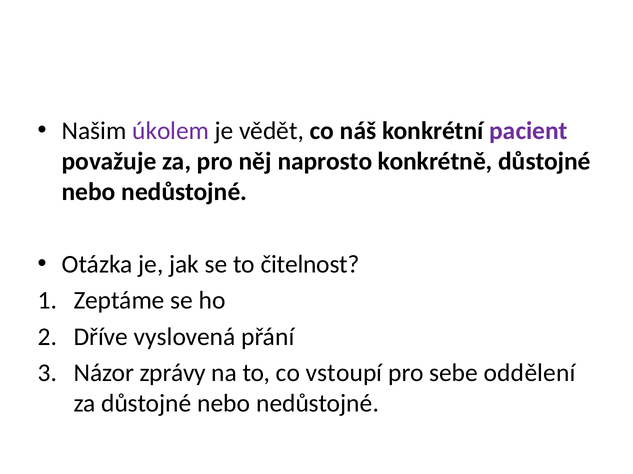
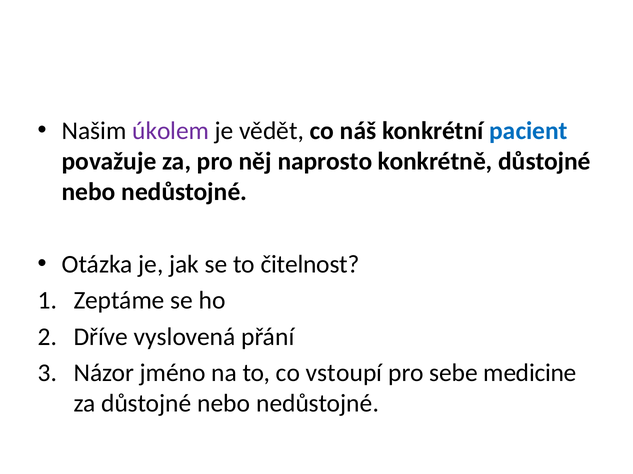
pacient colour: purple -> blue (528, 131)
zprávy: zprávy -> jméno (173, 373)
oddělení: oddělení -> medicine (530, 373)
